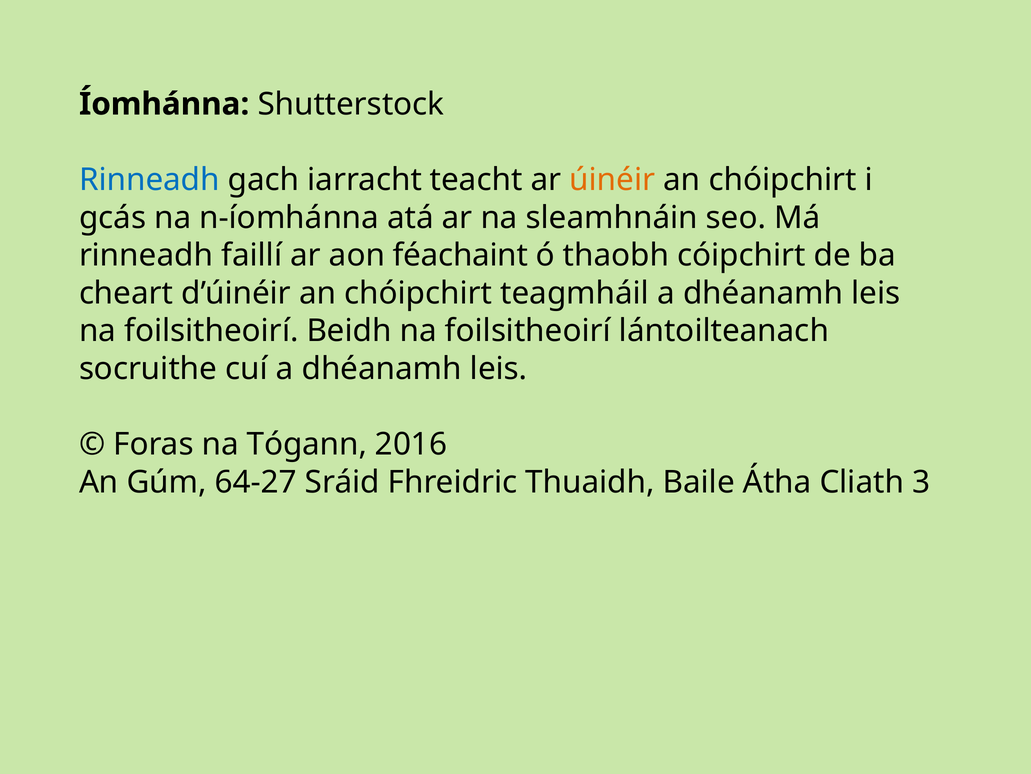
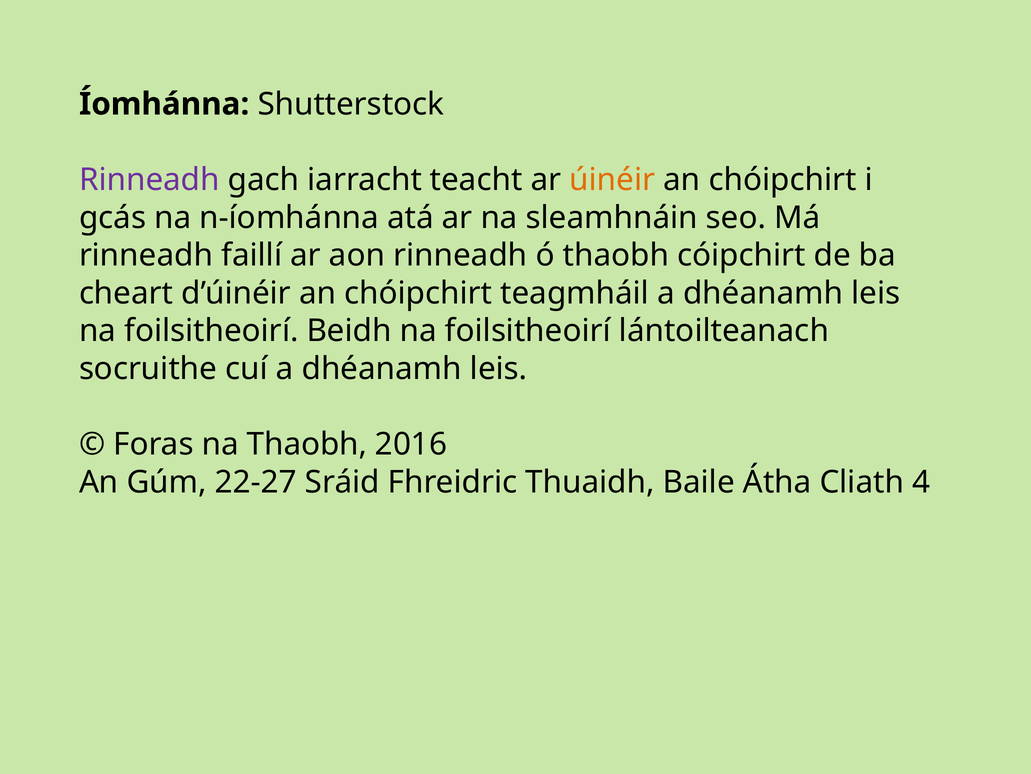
Rinneadh colour: blue -> purple (149, 180)
aon féachaint: féachaint -> rinneadh (460, 255)
na Tógann: Tógann -> Thaobh (307, 444)
64-27: 64-27 -> 22-27 (256, 482)
3: 3 -> 4 (921, 482)
